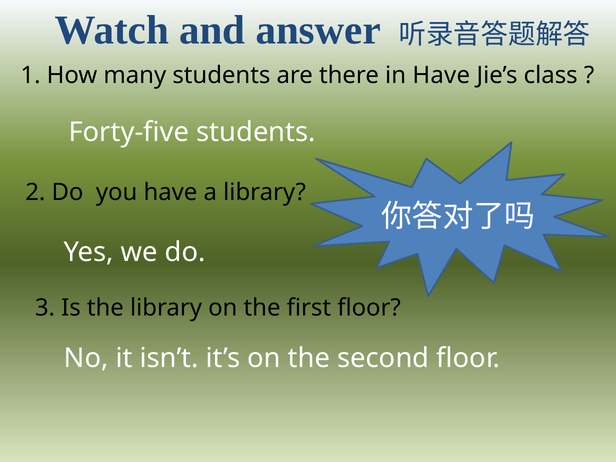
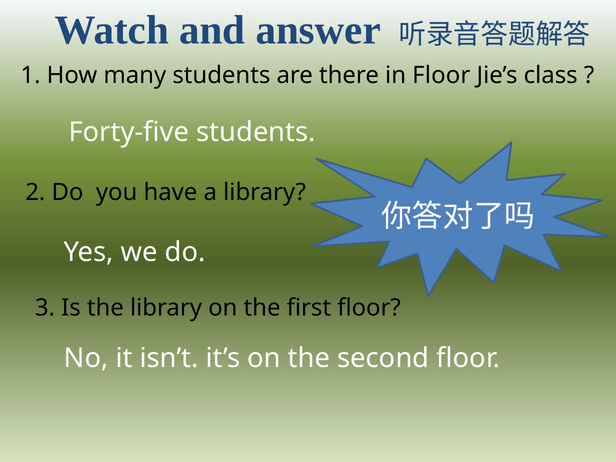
in Have: Have -> Floor (441, 75)
